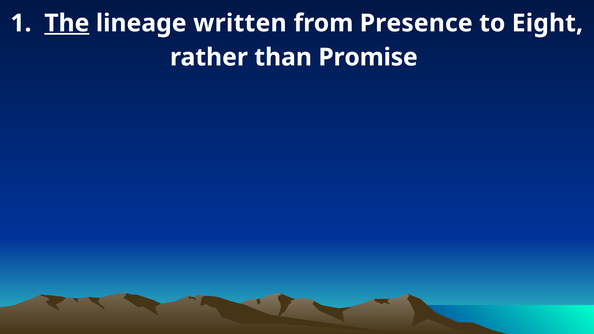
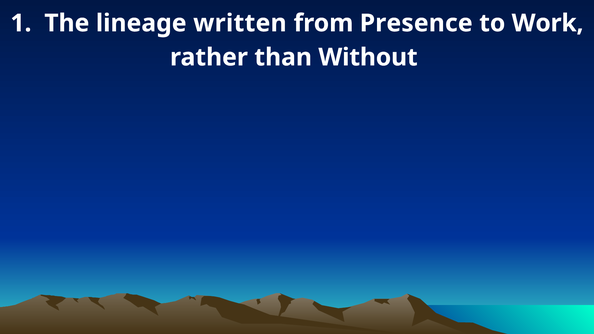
The underline: present -> none (67, 23)
Eight: Eight -> Work (548, 23)
Promise: Promise -> Without (368, 57)
